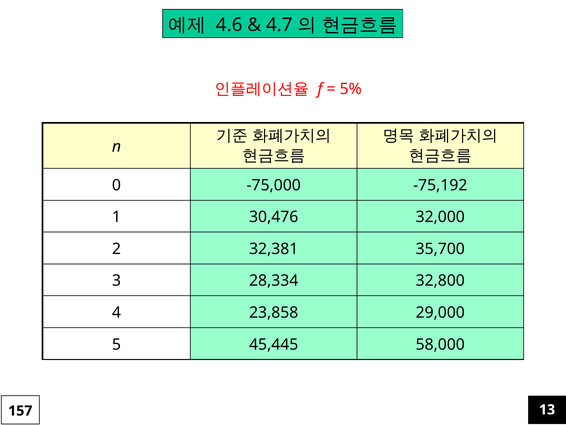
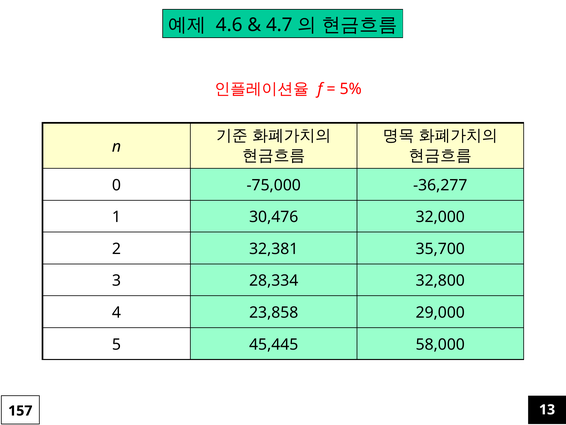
-75,192: -75,192 -> -36,277 (440, 185)
